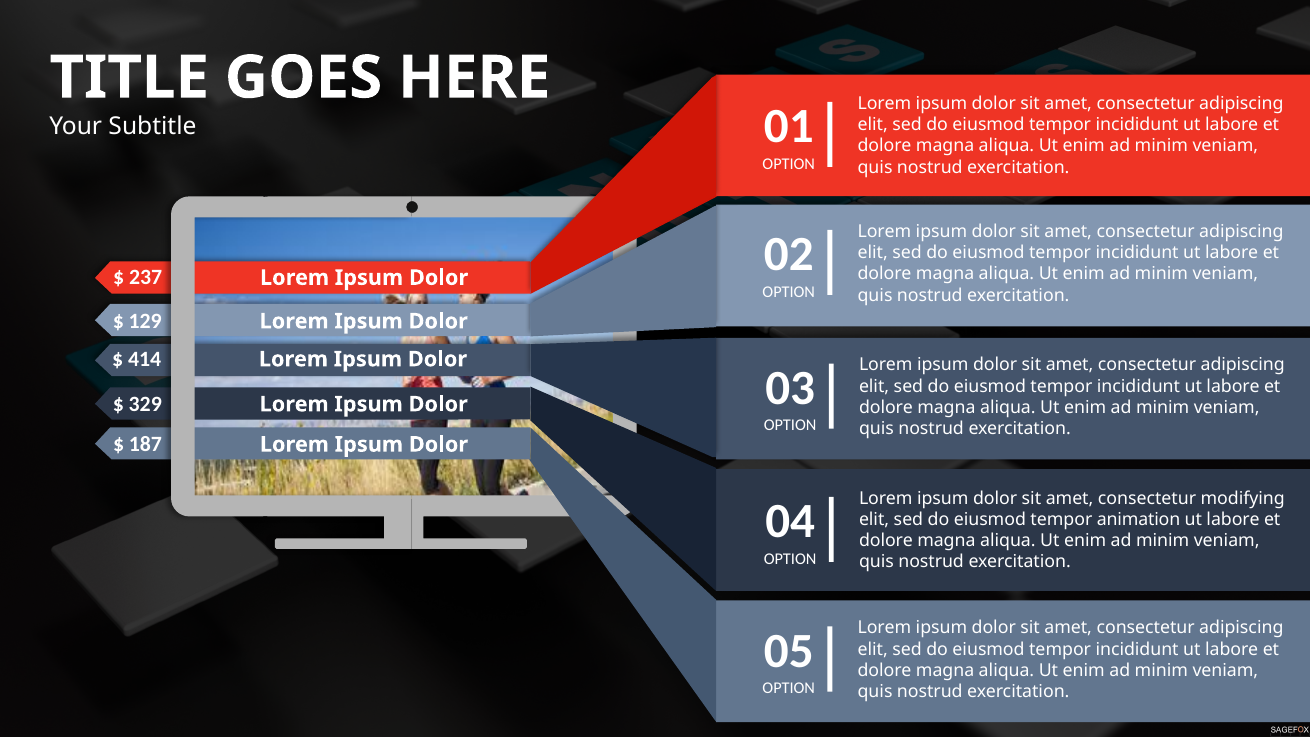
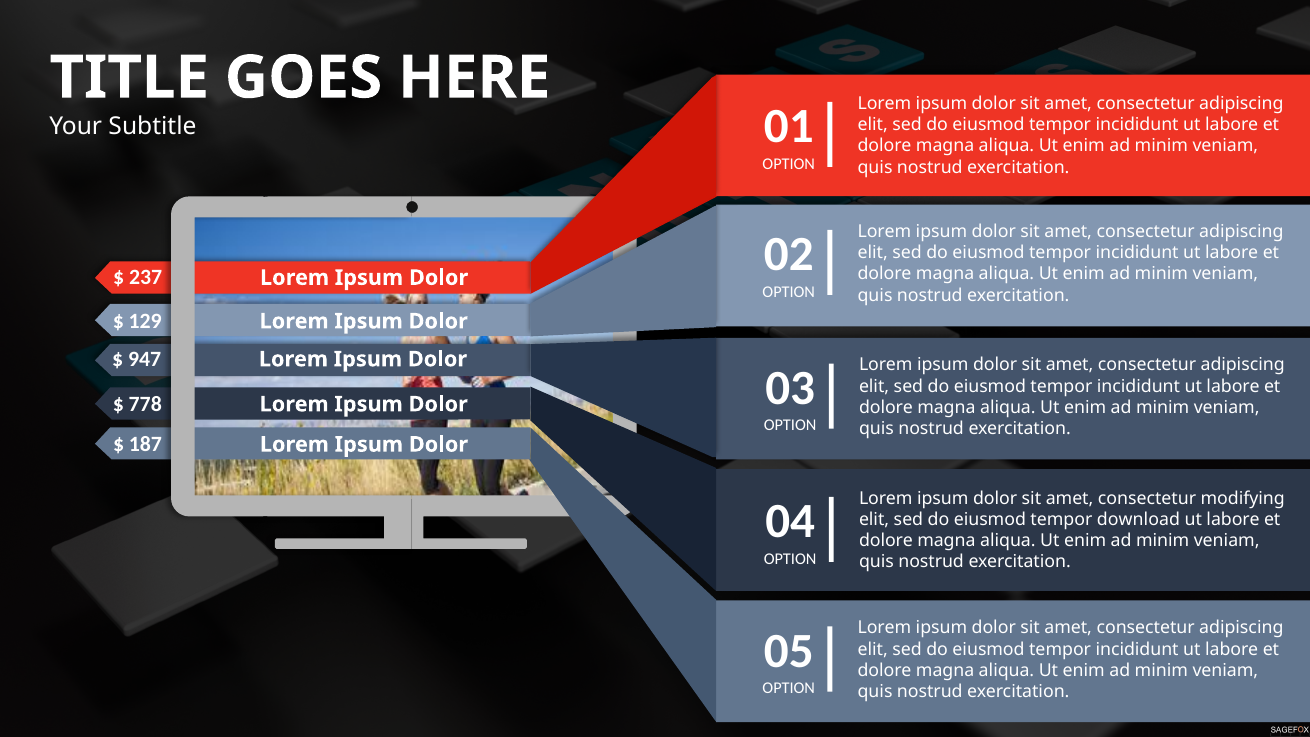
414: 414 -> 947 (145, 359)
329: 329 -> 778 (145, 404)
animation: animation -> download (1138, 519)
